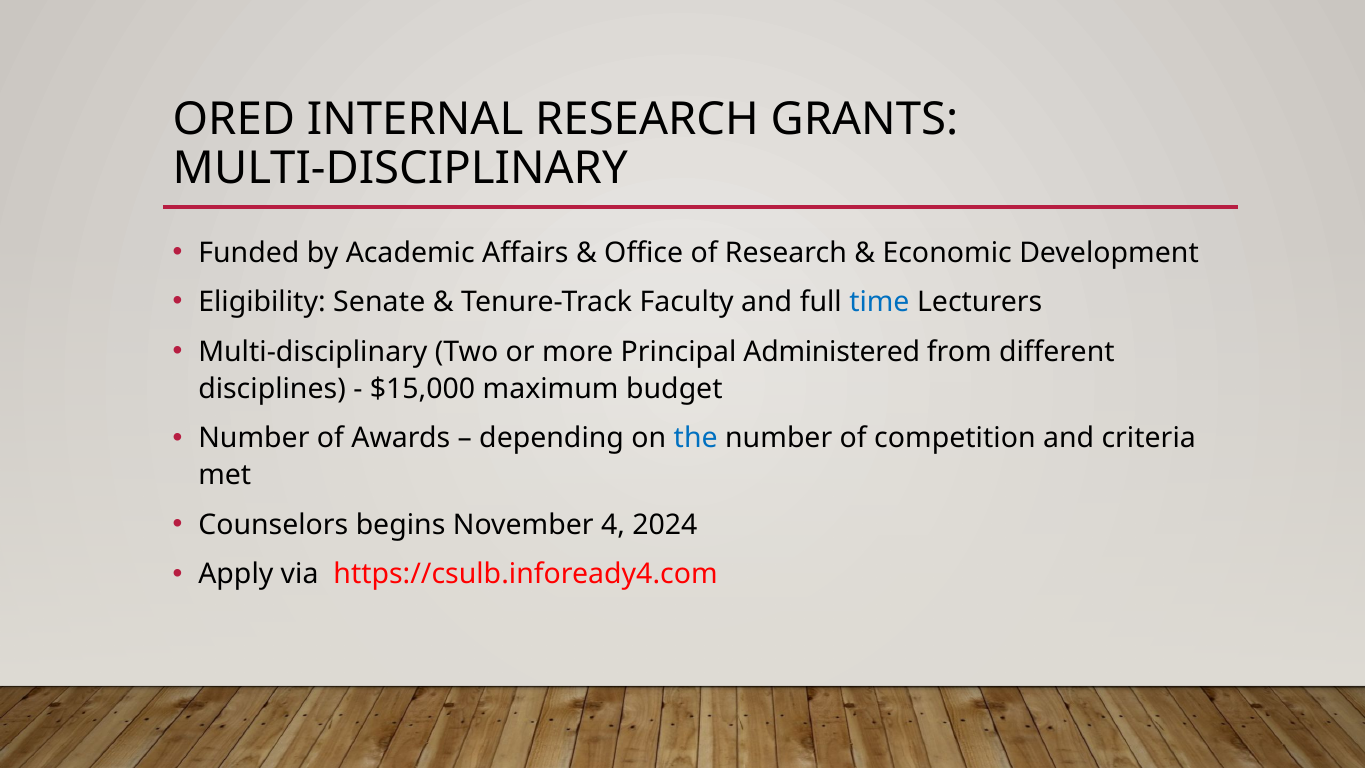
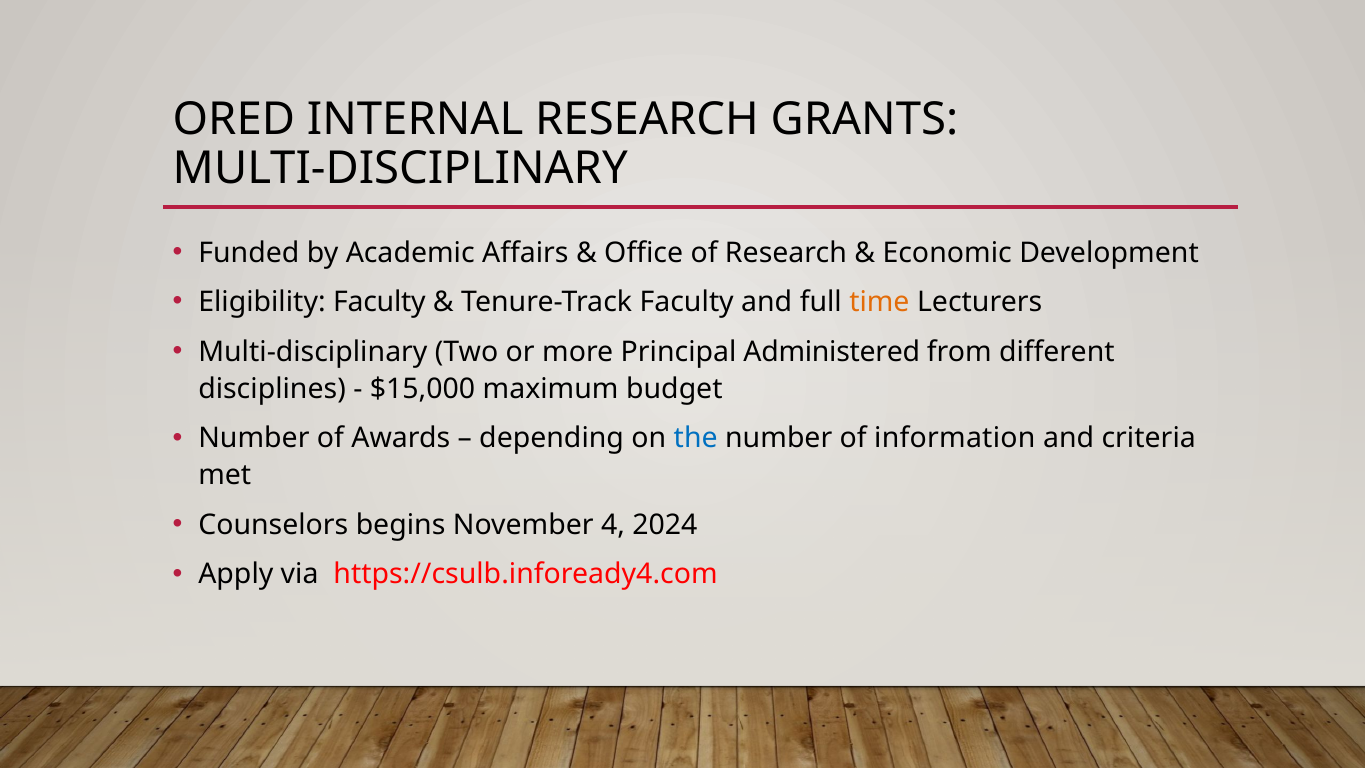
Eligibility Senate: Senate -> Faculty (379, 302)
time colour: blue -> orange (879, 302)
competition: competition -> information (955, 438)
